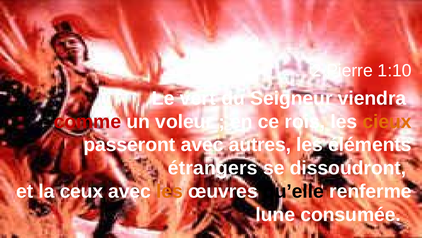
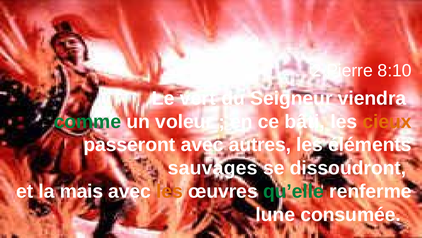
1:10: 1:10 -> 8:10 (395, 71)
comme colour: red -> green (87, 121)
rois: rois -> bâti (305, 121)
étrangers: étrangers -> sauvages (213, 168)
ceux: ceux -> mais (81, 191)
qu’elle colour: black -> green (293, 191)
